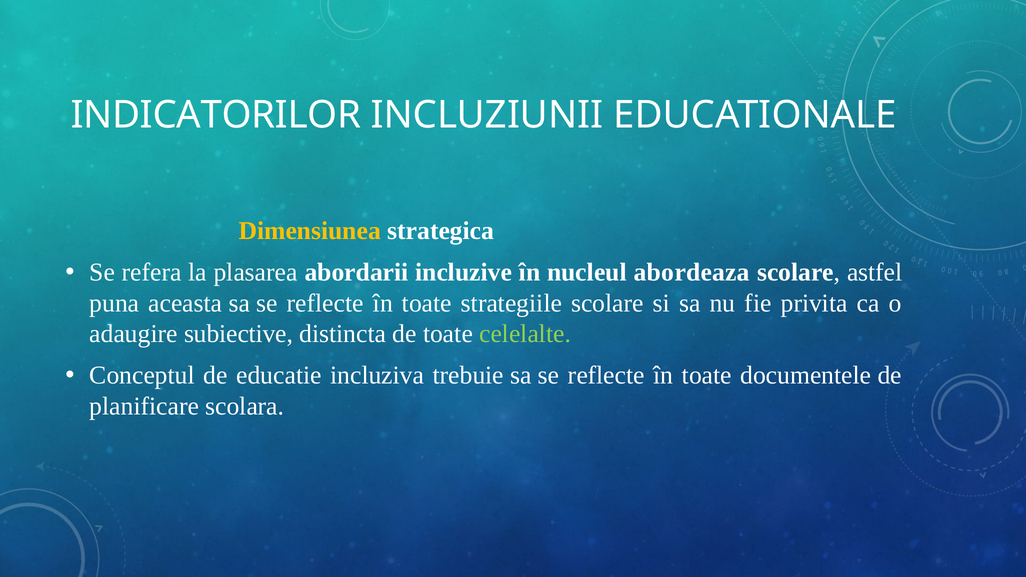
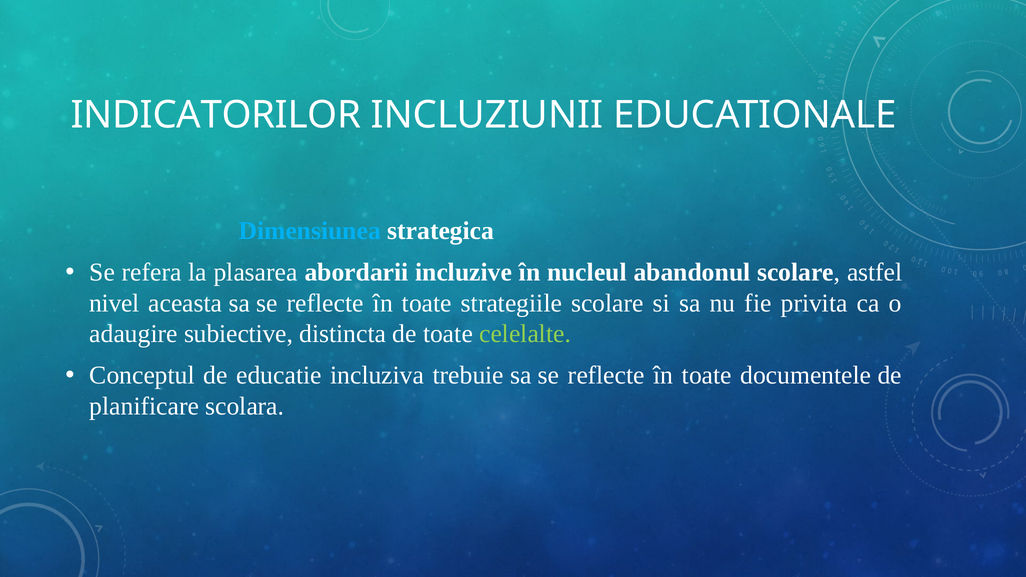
Dimensiunea colour: yellow -> light blue (310, 231)
abordeaza: abordeaza -> abandonul (692, 273)
puna: puna -> nivel (114, 303)
